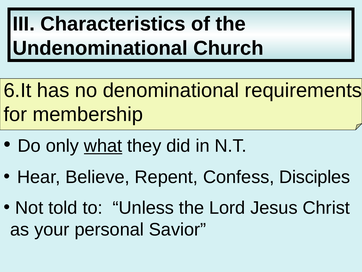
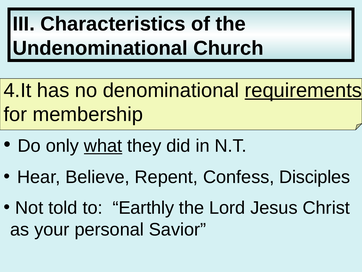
6.It: 6.It -> 4.It (17, 90)
requirements underline: none -> present (303, 90)
Unless: Unless -> Earthly (143, 208)
